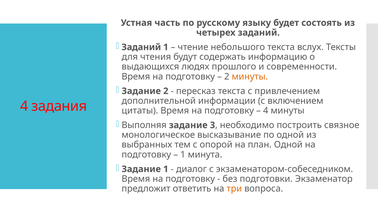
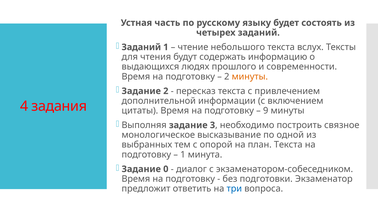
4: 4 -> 9 (266, 110)
план Одной: Одной -> Текста (288, 144)
Задание 1: 1 -> 0 (166, 169)
три colour: orange -> blue (234, 188)
